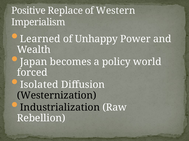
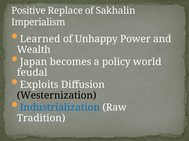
Western: Western -> Sakhalin (116, 11)
forced: forced -> feudal (32, 73)
Isolated: Isolated -> Exploits (39, 85)
Industrialization colour: black -> blue (60, 108)
Rebellion: Rebellion -> Tradition (41, 119)
